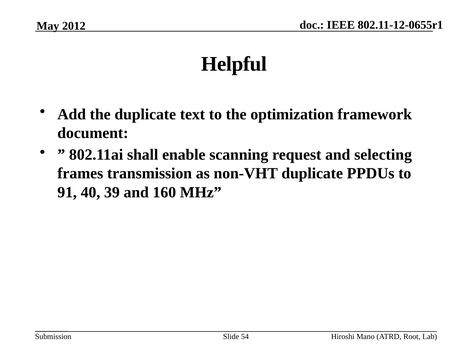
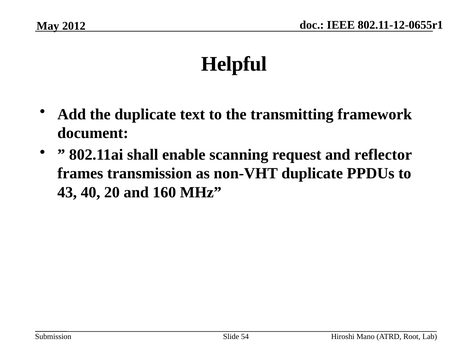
optimization: optimization -> transmitting (292, 114)
selecting: selecting -> reflector (383, 155)
91: 91 -> 43 (67, 192)
39: 39 -> 20 (112, 192)
